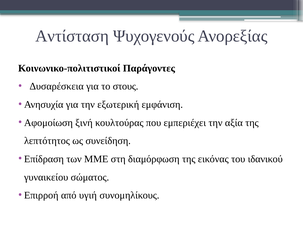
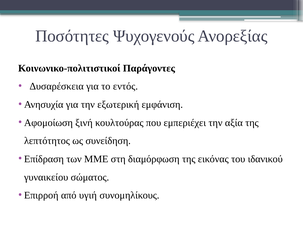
Αντίσταση: Αντίσταση -> Ποσότητες (72, 36)
στους: στους -> εντός (125, 86)
